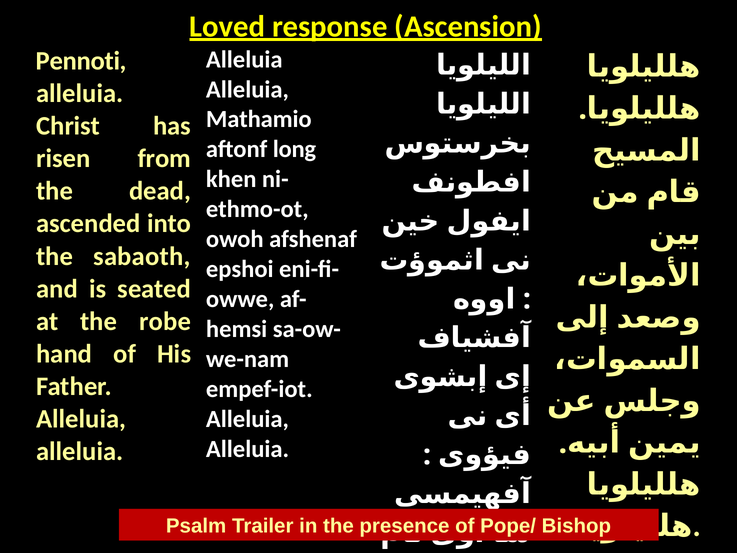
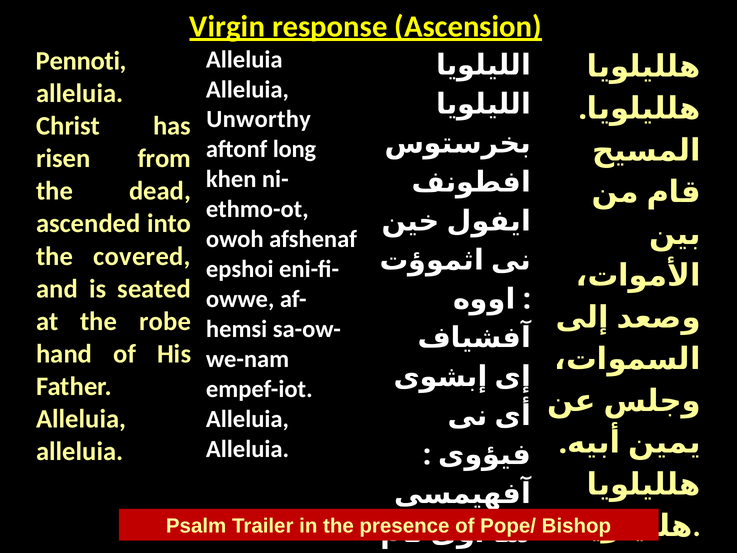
Loved: Loved -> Virgin (227, 26)
Mathamio: Mathamio -> Unworthy (259, 119)
sabaoth: sabaoth -> covered (142, 256)
